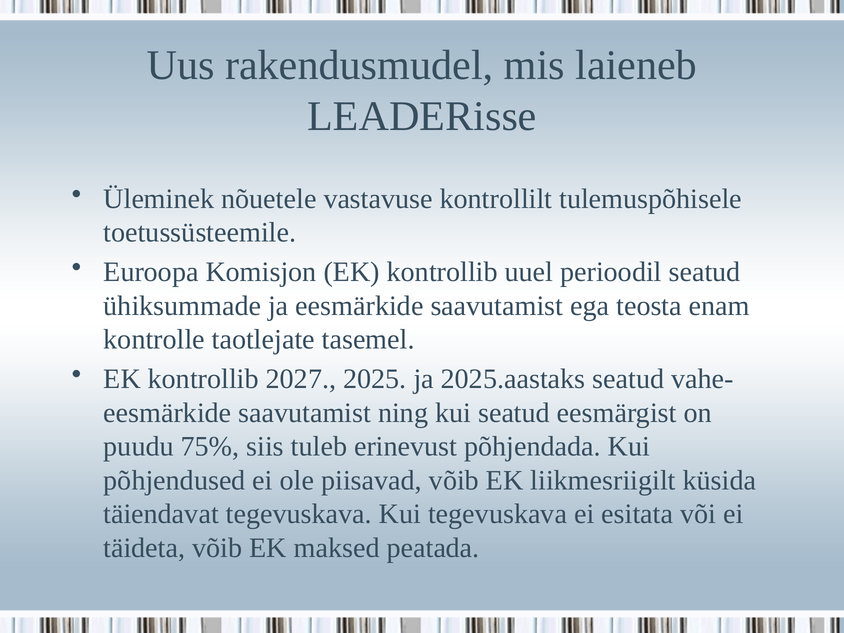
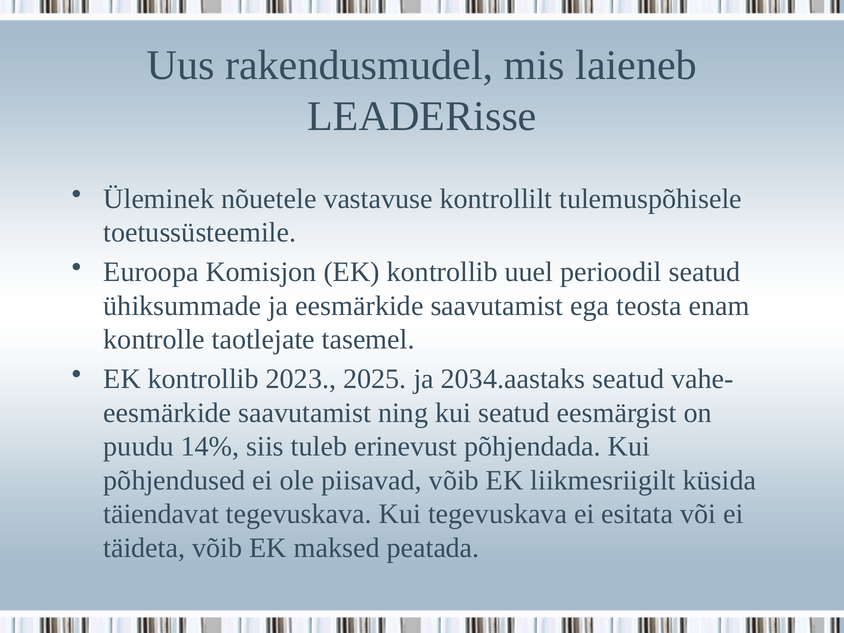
2027: 2027 -> 2023 (301, 379)
2025.aastaks: 2025.aastaks -> 2034.aastaks (513, 379)
75%: 75% -> 14% (210, 446)
